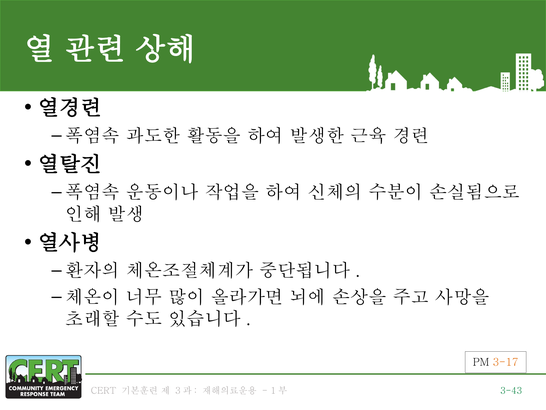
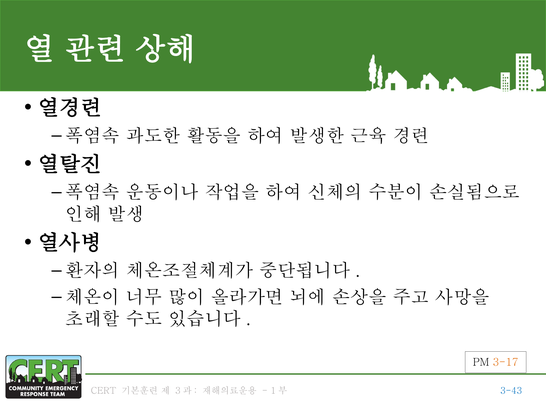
3-43 colour: green -> blue (511, 390)
